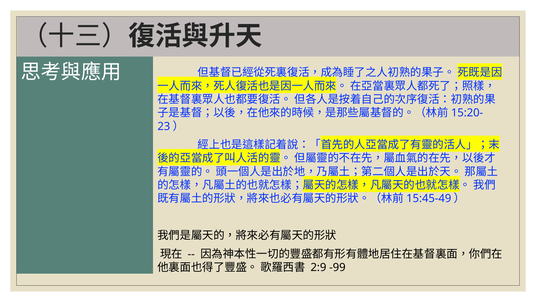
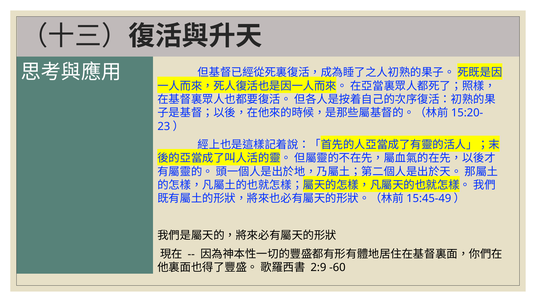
-99: -99 -> -60 (337, 267)
